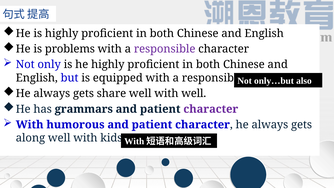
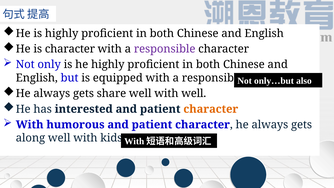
is problems: problems -> character (70, 49)
grammars: grammars -> interested (84, 109)
character colour: purple -> orange (211, 109)
